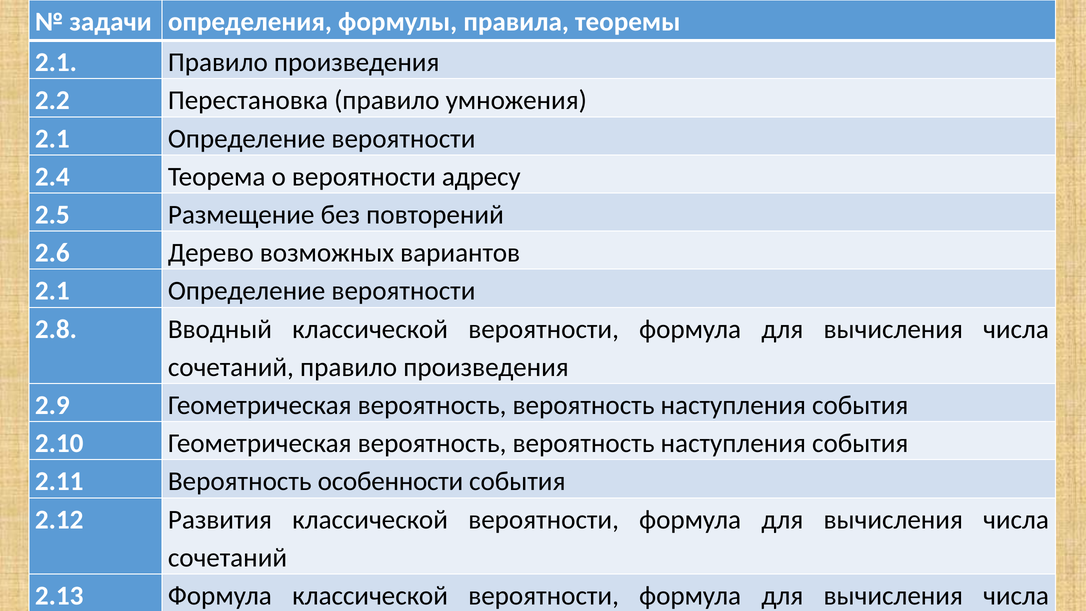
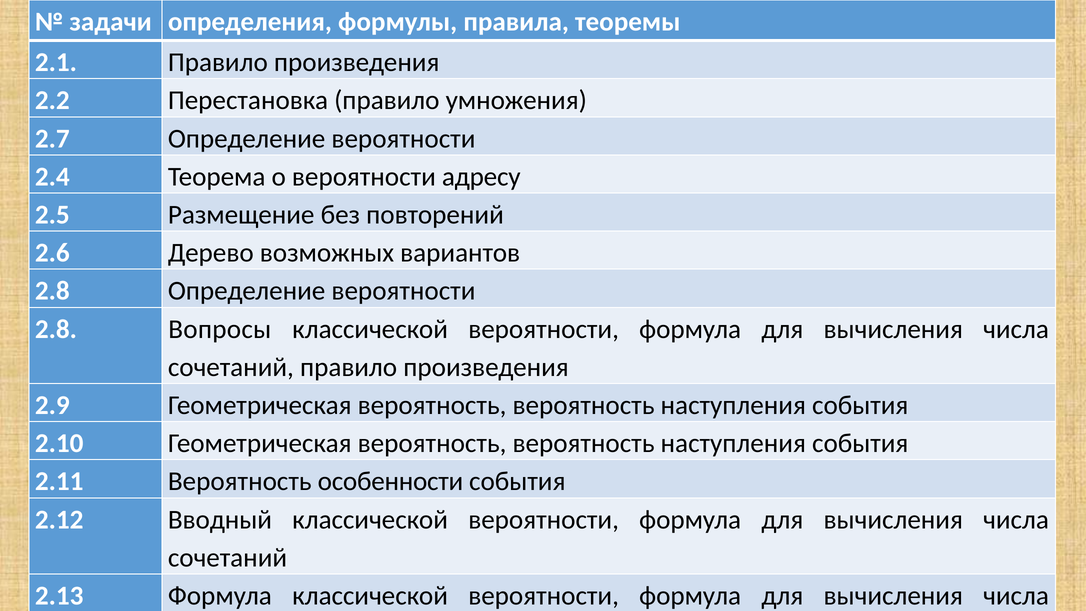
2.1: 2.1 -> 2.7 (52, 139)
2.1: 2.1 -> 2.8 (52, 291)
Вводный: Вводный -> Вопросы (220, 329)
Развития: Развития -> Вводный (220, 519)
